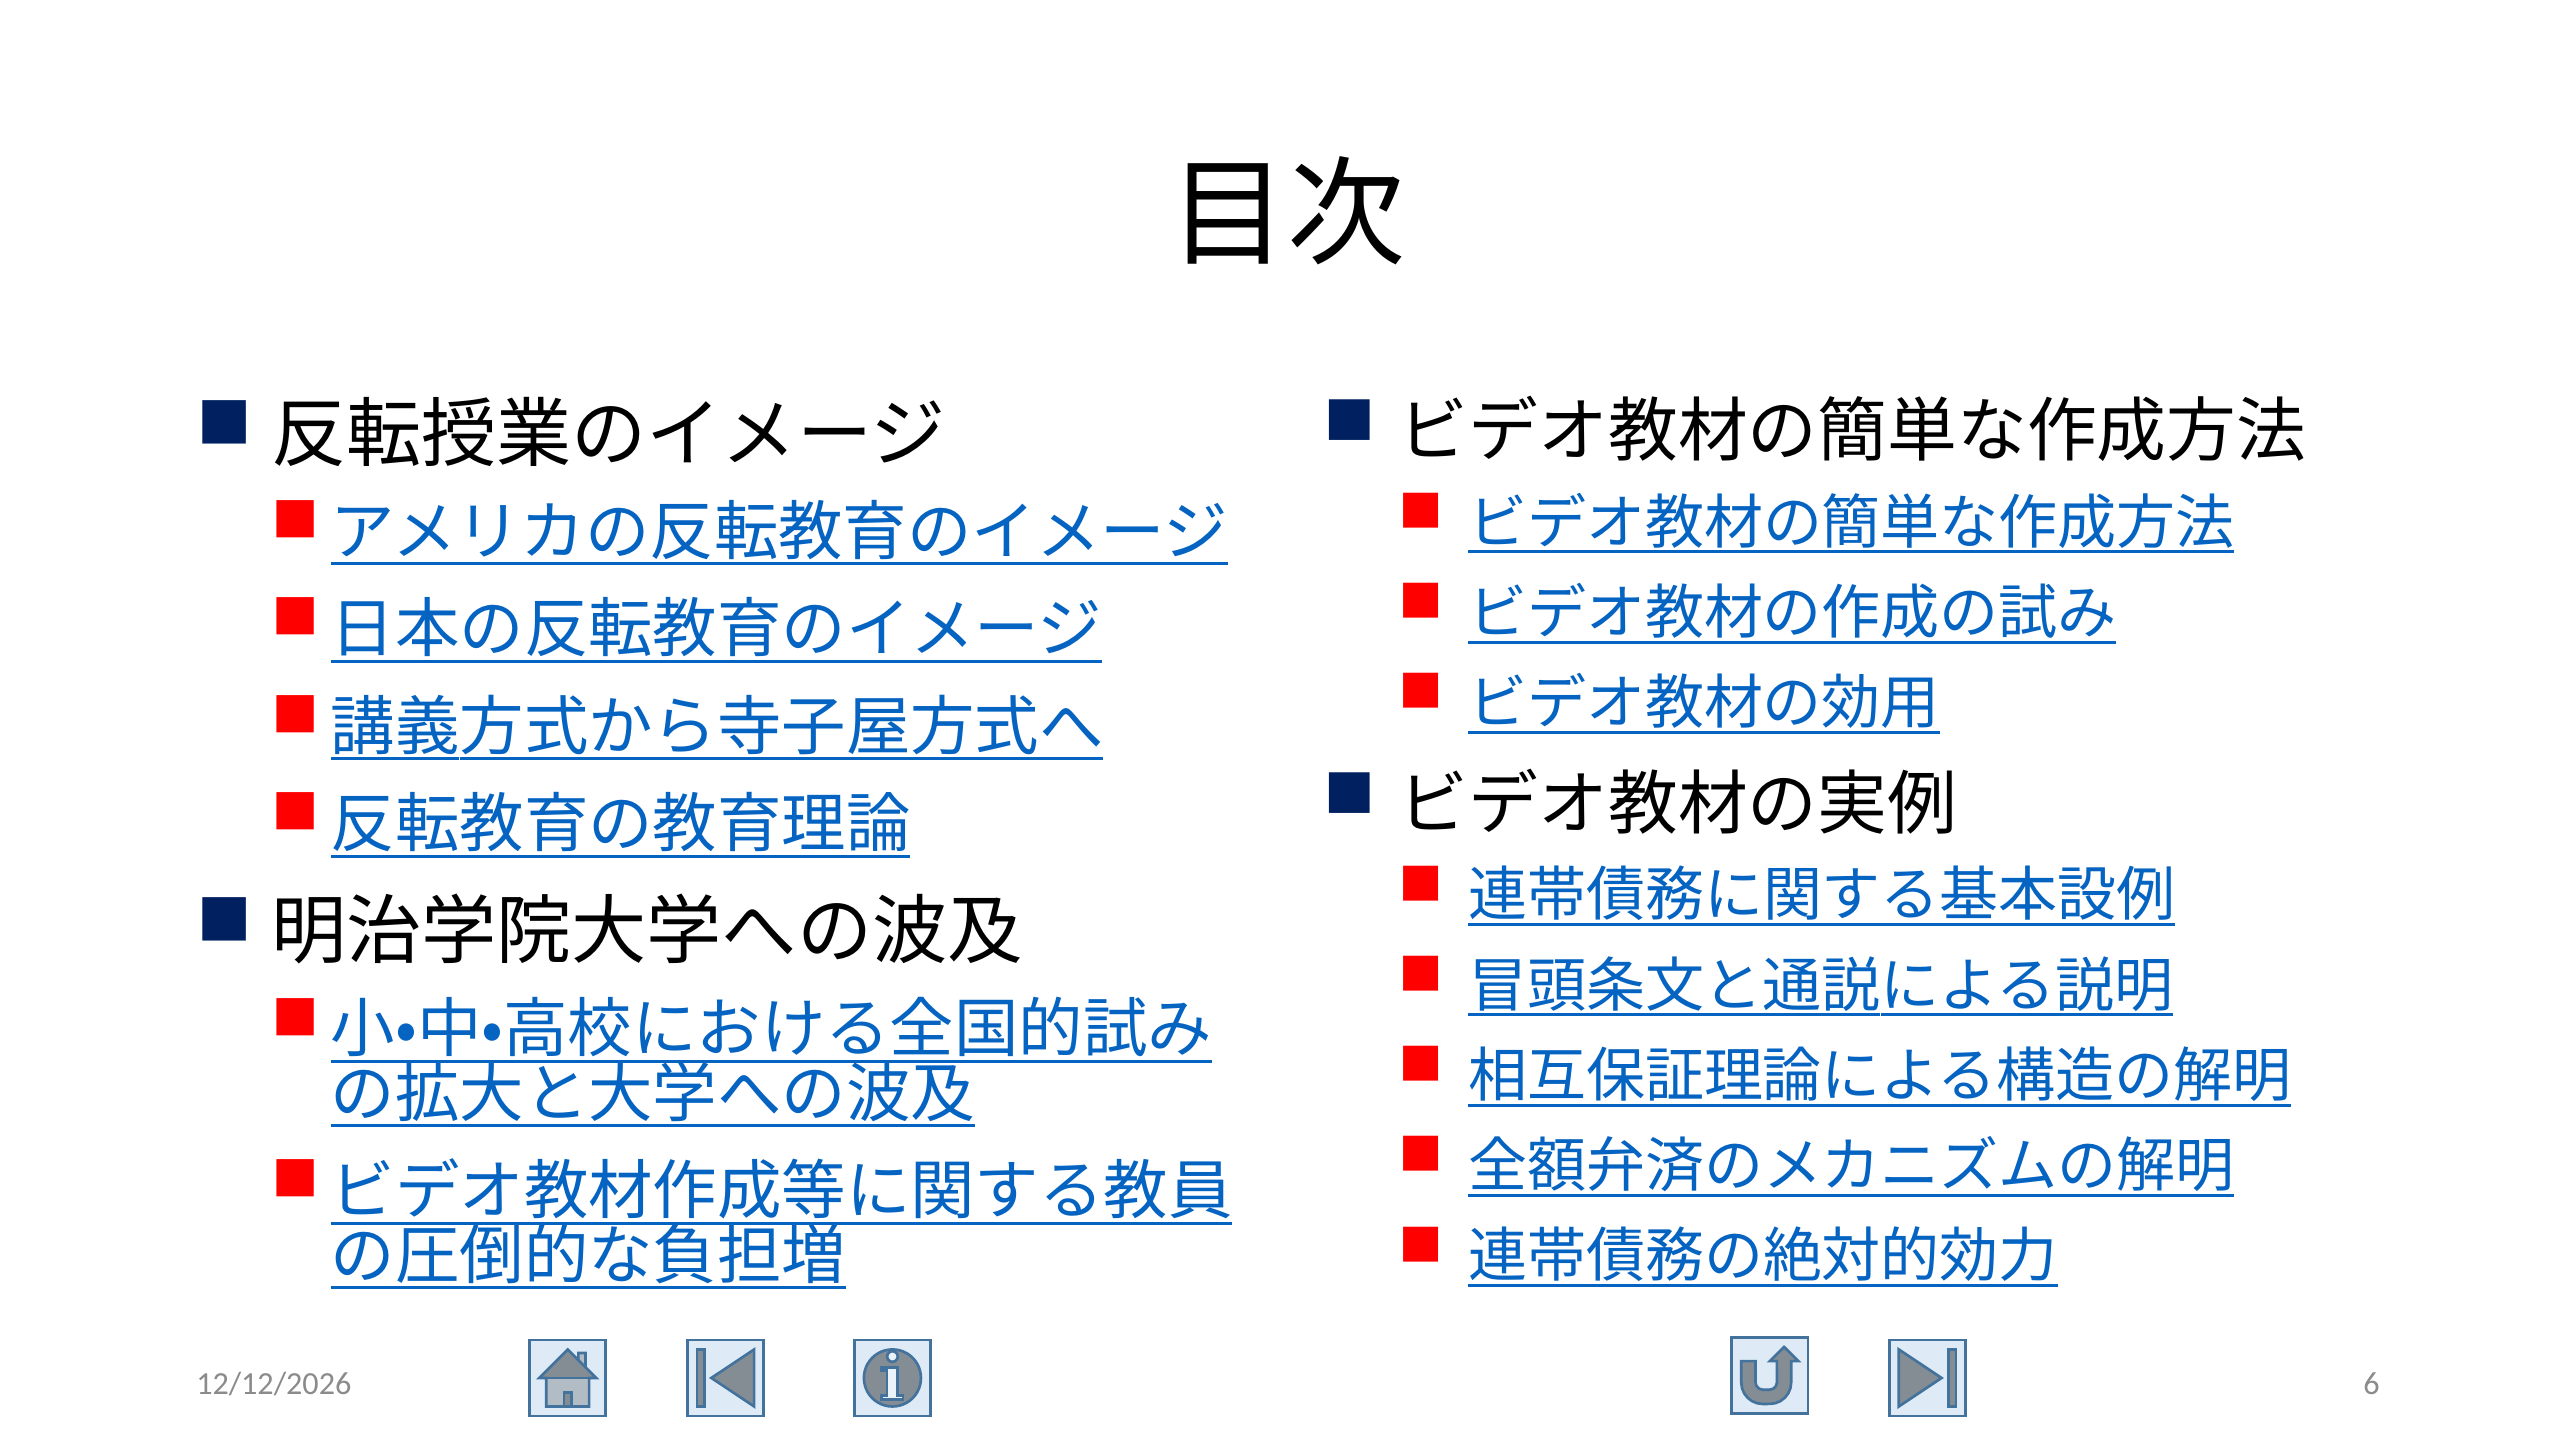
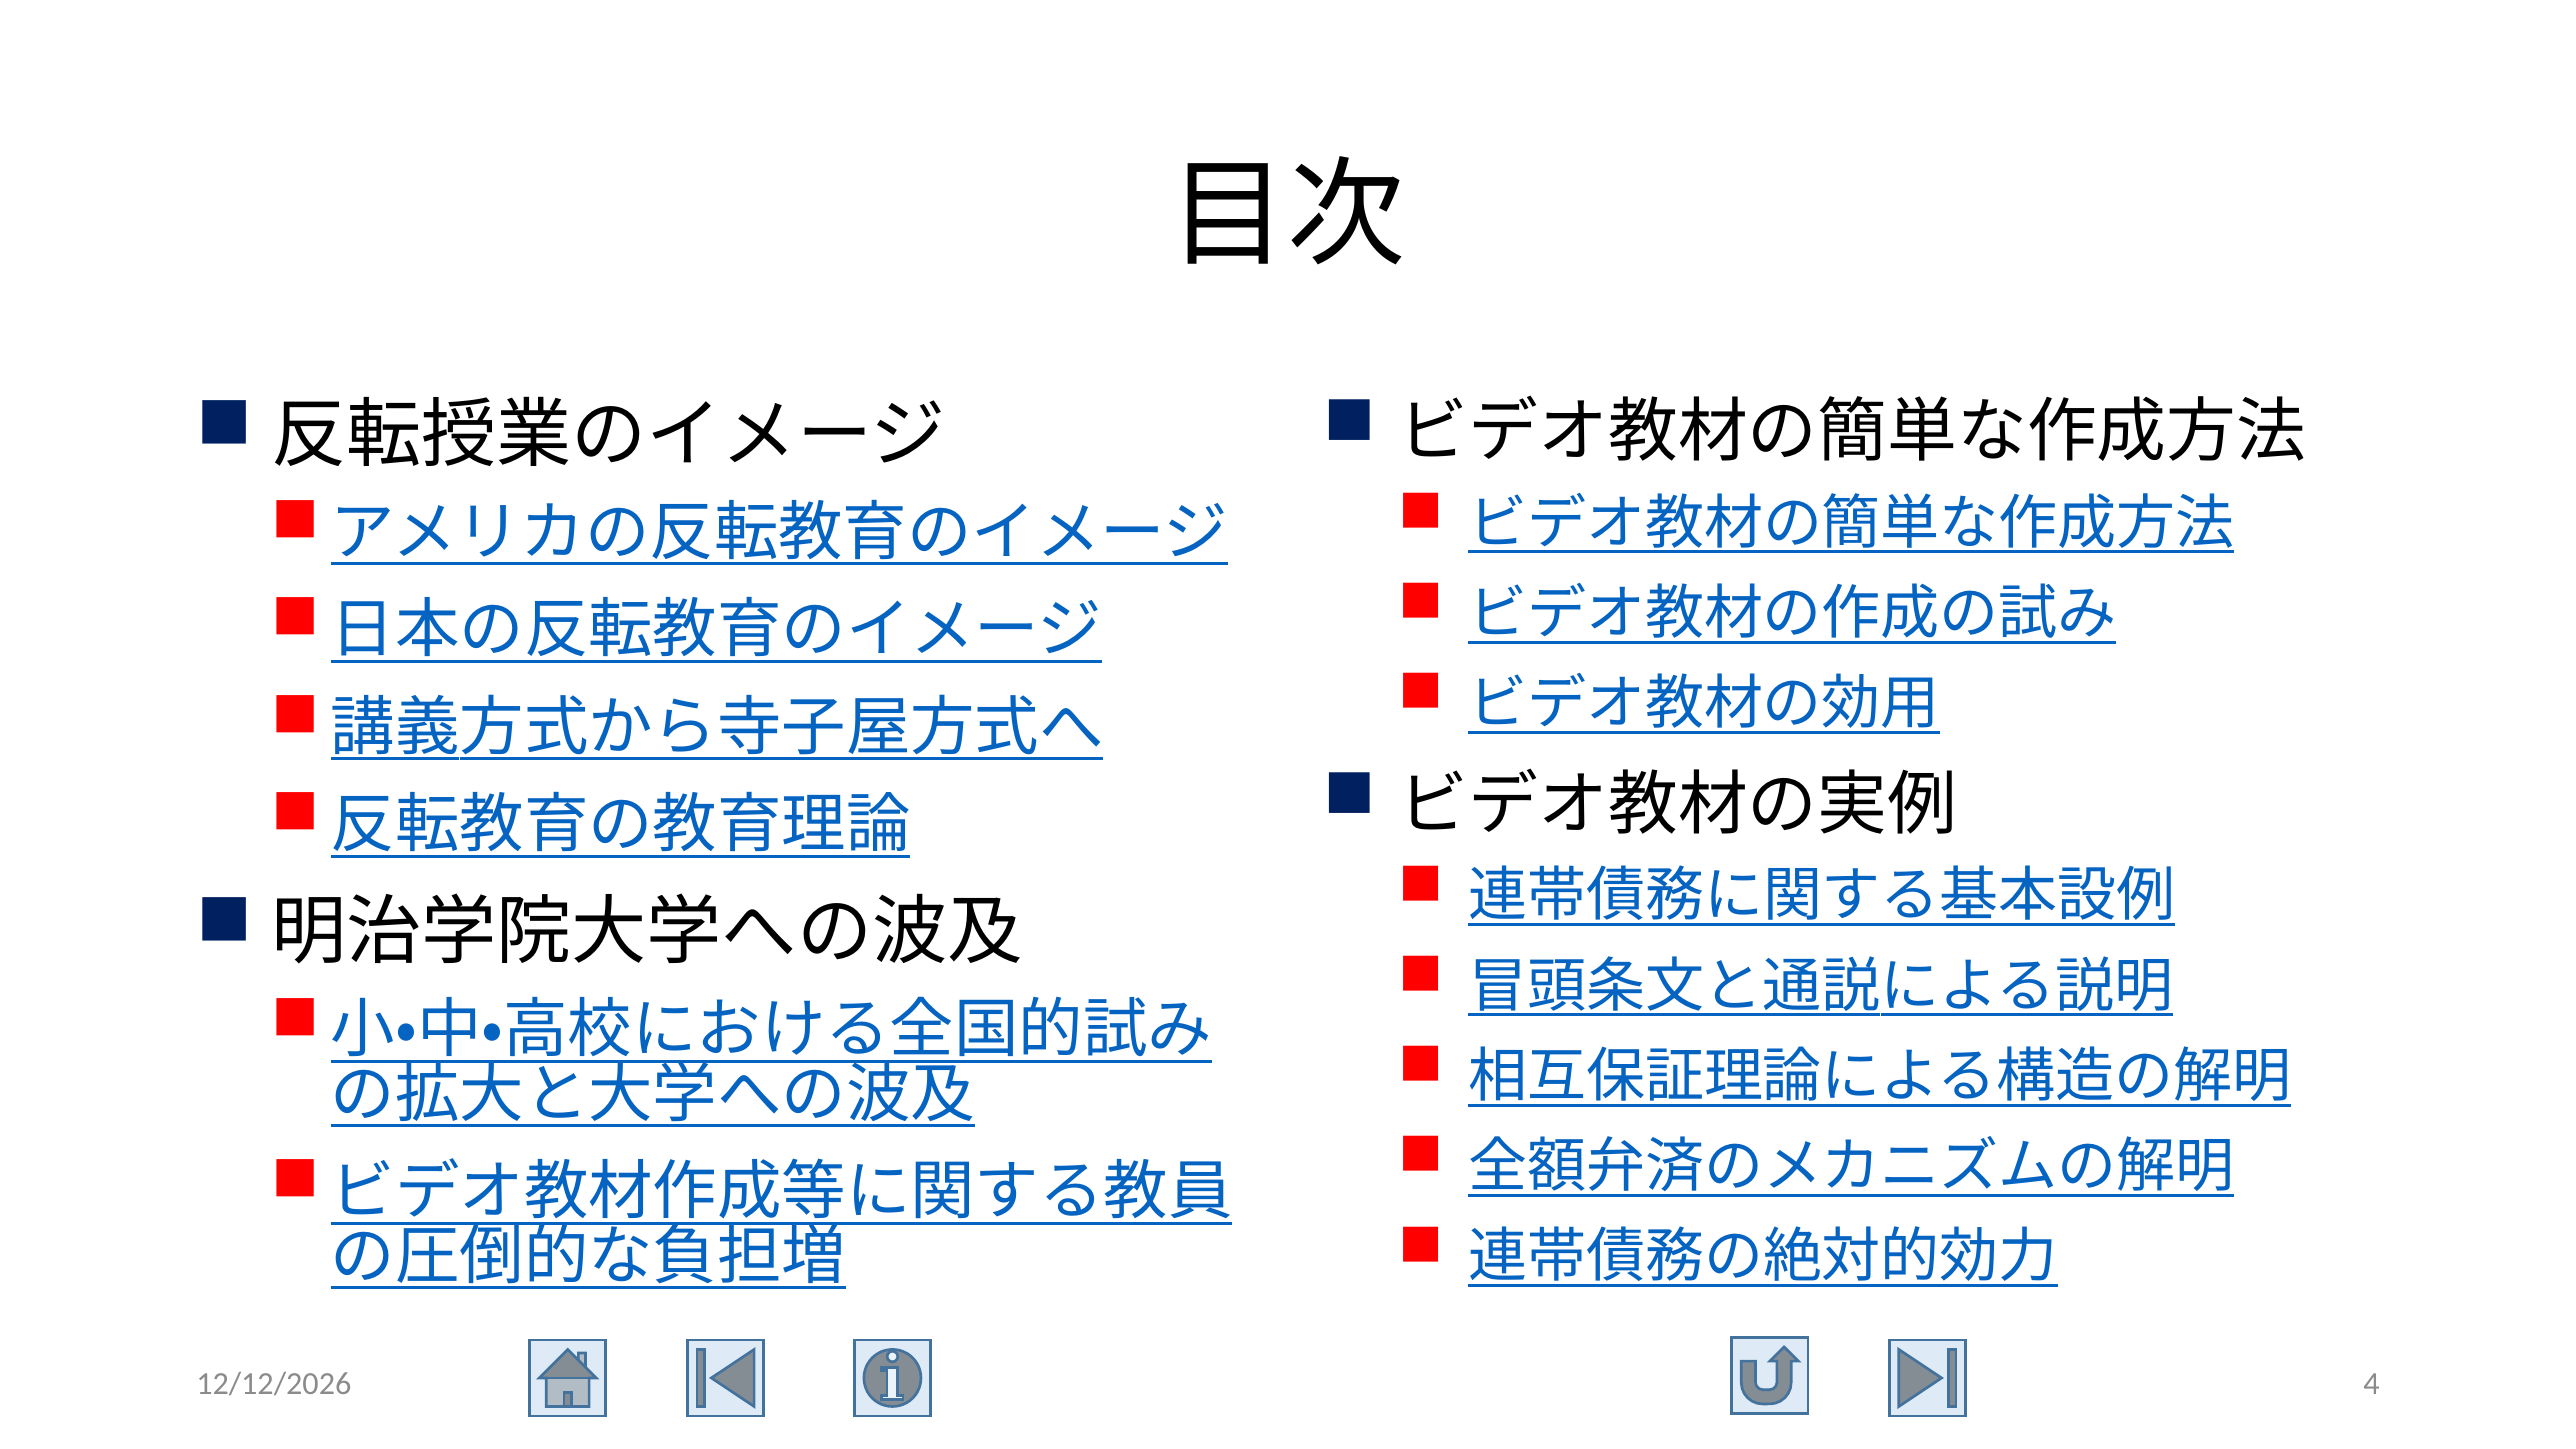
6: 6 -> 4 (2372, 1383)
